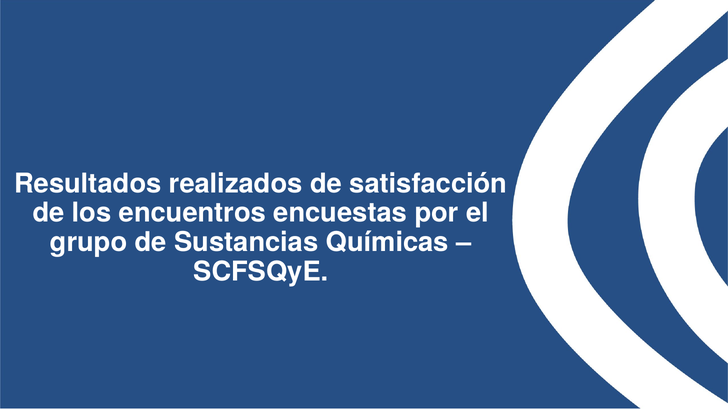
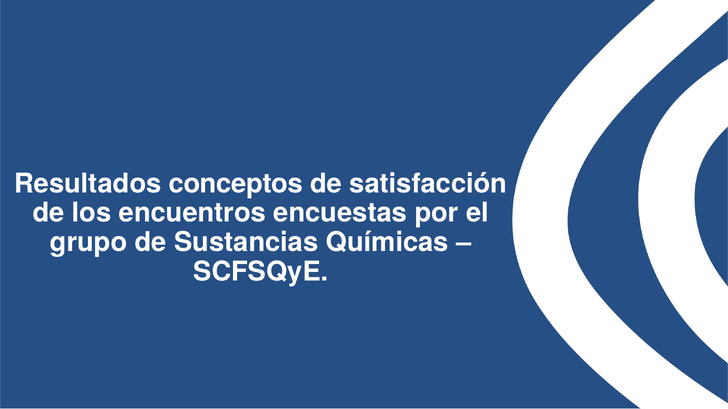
realizados: realizados -> conceptos (236, 184)
